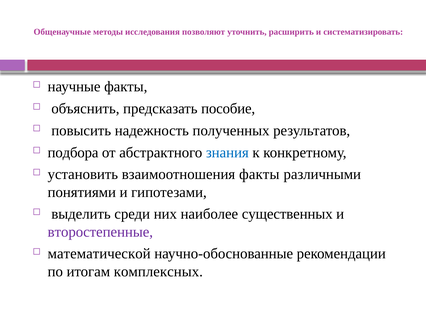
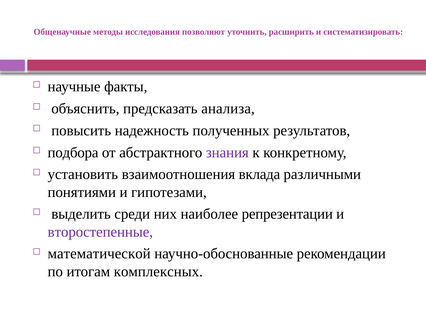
пособие: пособие -> анализа (228, 108)
знания colour: blue -> purple (227, 152)
взаимоотношения факты: факты -> вклада (259, 174)
существенных: существенных -> репрезентации (287, 214)
